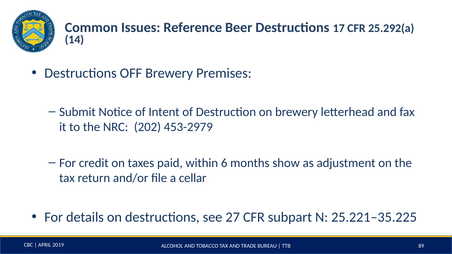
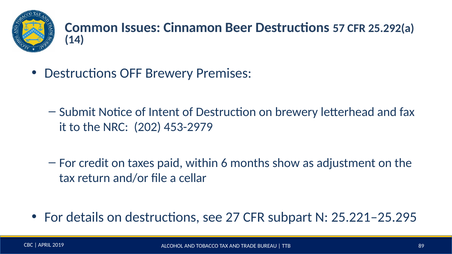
Reference: Reference -> Cinnamon (193, 28)
17: 17 -> 57 (339, 28)
25.221–35.225: 25.221–35.225 -> 25.221–25.295 (374, 217)
